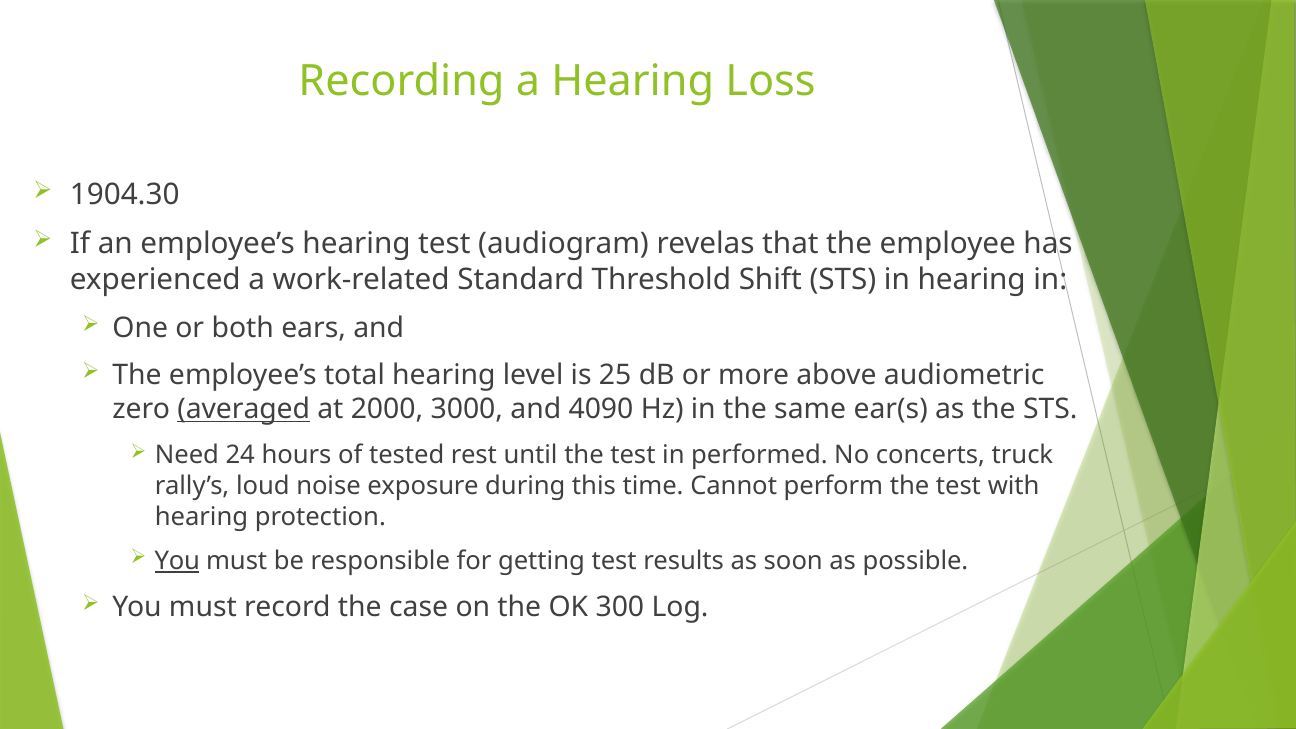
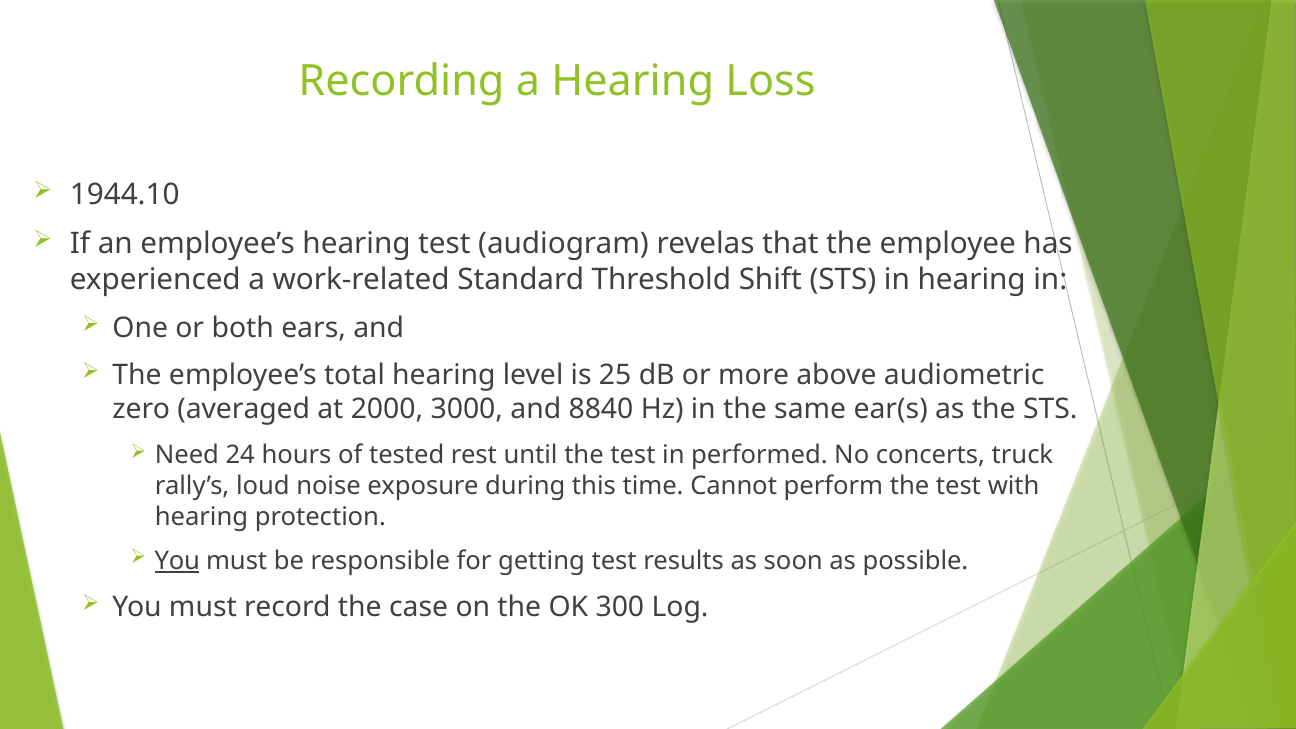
1904.30: 1904.30 -> 1944.10 (125, 195)
averaged underline: present -> none (244, 409)
4090: 4090 -> 8840 (601, 409)
